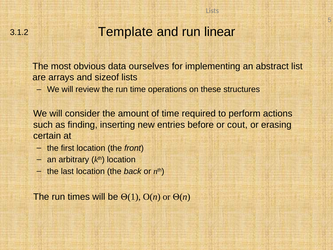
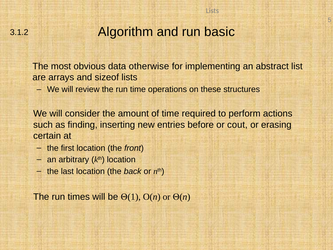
Template: Template -> Algorithm (125, 32)
linear: linear -> basic (220, 32)
ourselves: ourselves -> otherwise (149, 66)
